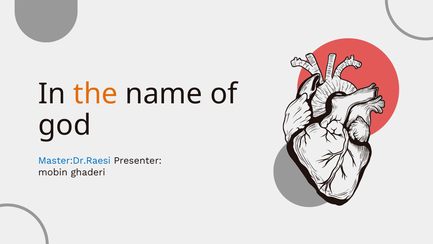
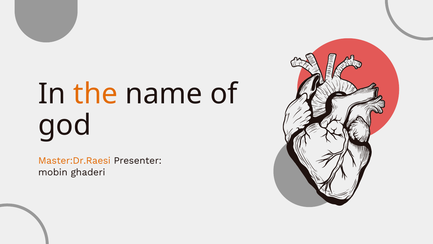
Master:Dr.Raesi colour: blue -> orange (74, 160)
